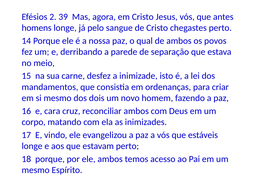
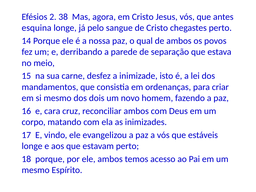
39: 39 -> 38 (63, 17)
homens: homens -> esquina (37, 28)
